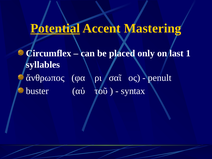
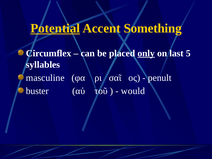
Mastering: Mastering -> Something (153, 28)
only underline: none -> present (146, 53)
1: 1 -> 5 (188, 53)
ἄνθρωπος: ἄνθρωπος -> masculine (45, 78)
syntax: syntax -> would (133, 91)
